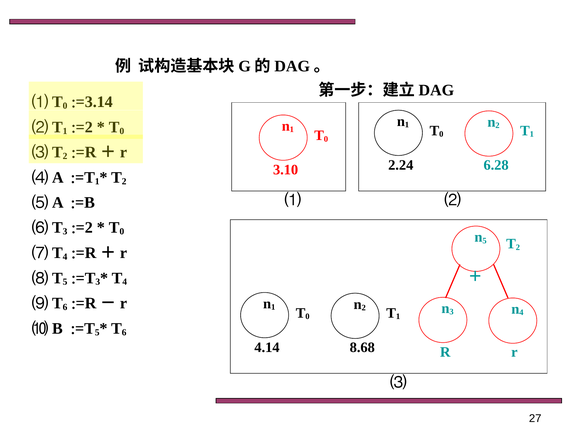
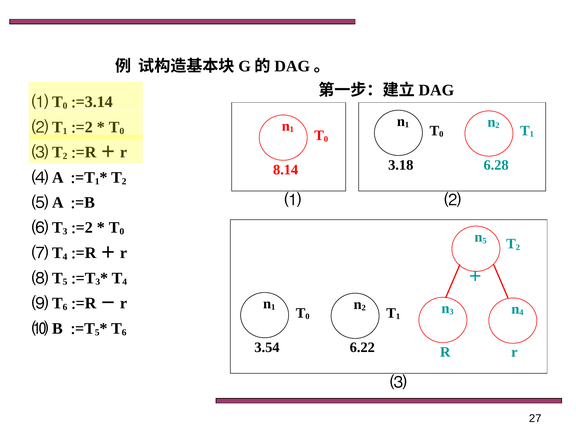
2.24: 2.24 -> 3.18 (401, 165)
3.10: 3.10 -> 8.14 (286, 170)
4.14: 4.14 -> 3.54 (267, 347)
8.68: 8.68 -> 6.22 (362, 347)
